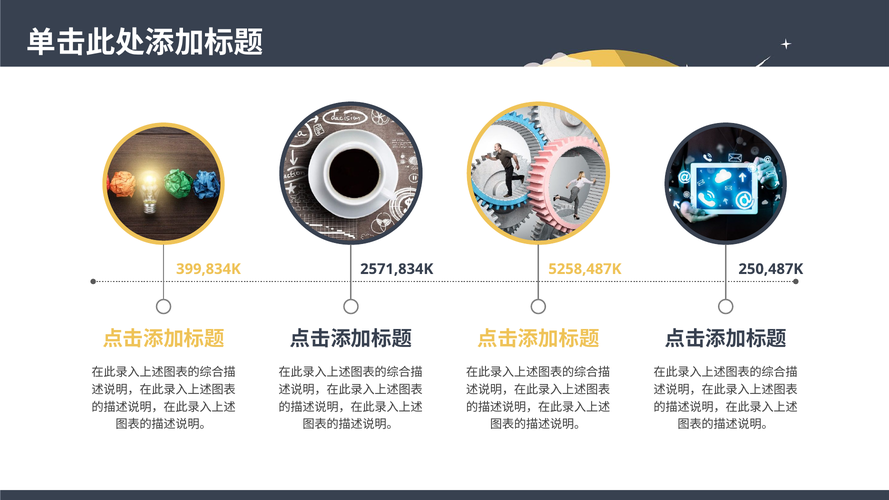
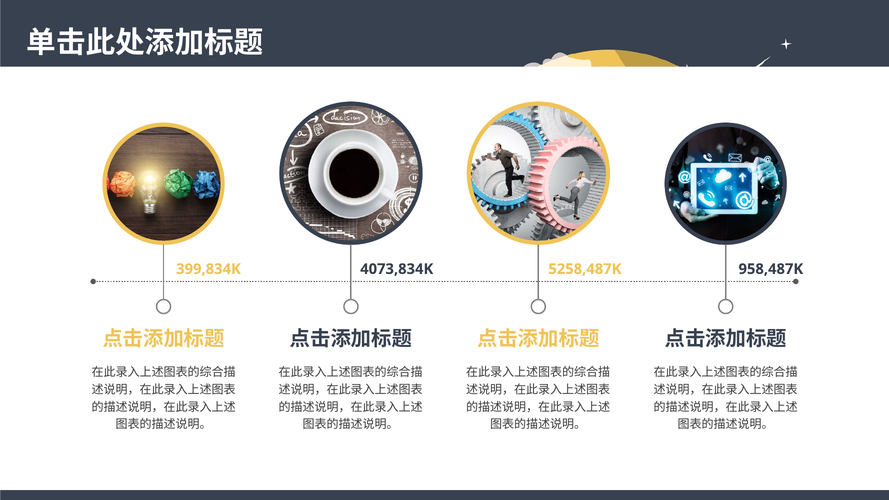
2571,834K: 2571,834K -> 4073,834K (397, 269)
250,487K: 250,487K -> 958,487K (771, 269)
